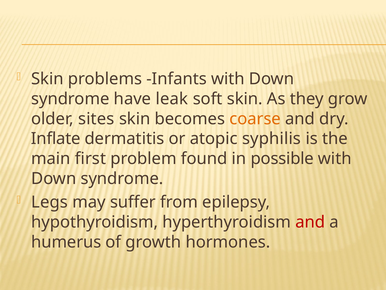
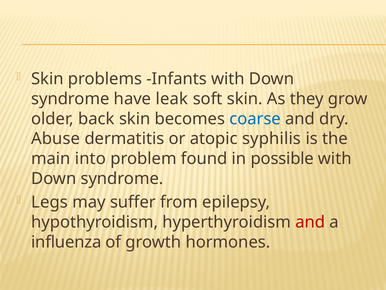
sites: sites -> back (96, 119)
coarse colour: orange -> blue (255, 119)
Inflate: Inflate -> Abuse (56, 139)
first: first -> into (90, 158)
humerus: humerus -> influenza (66, 242)
